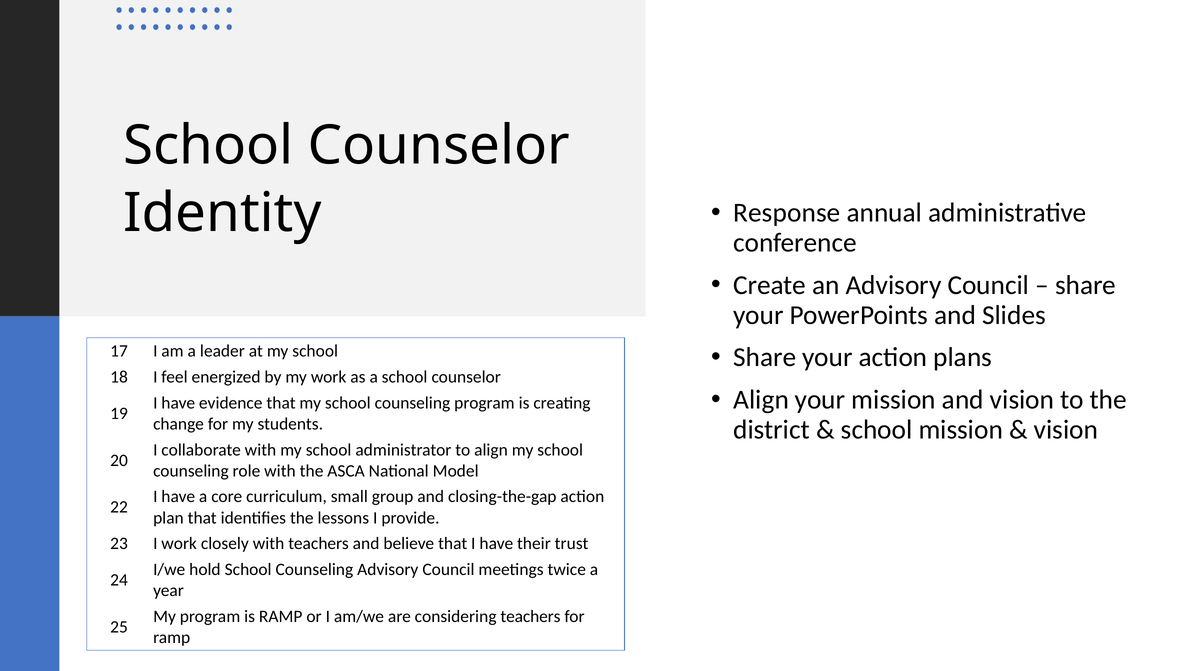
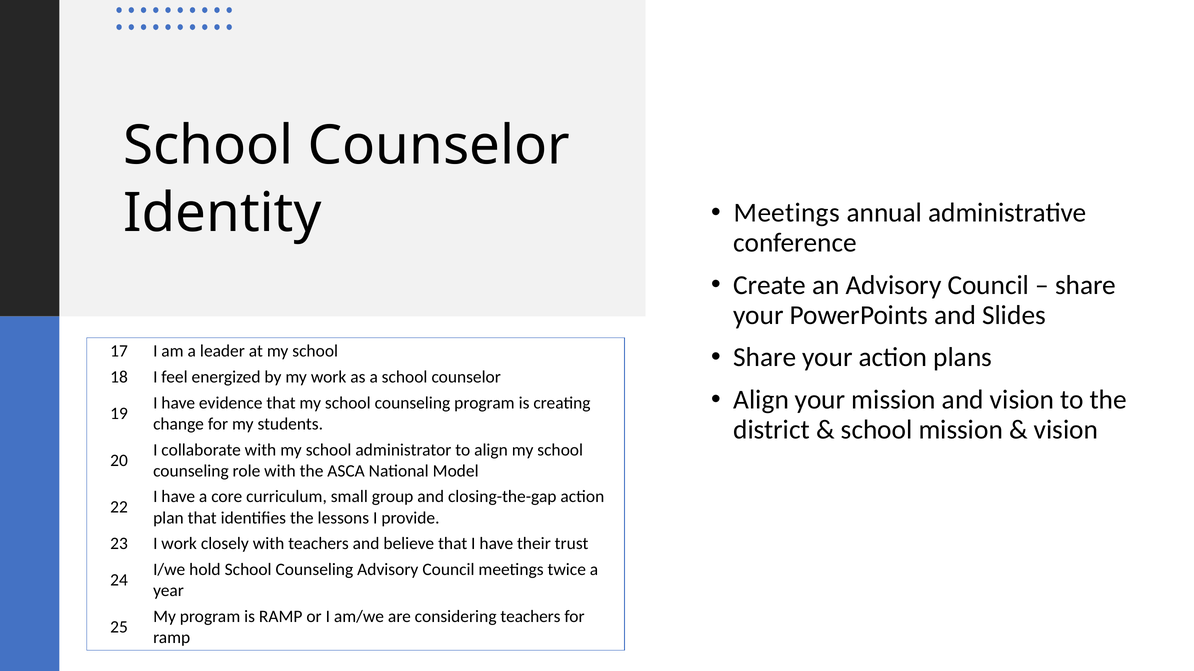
Response: Response -> Meetings (787, 213)
